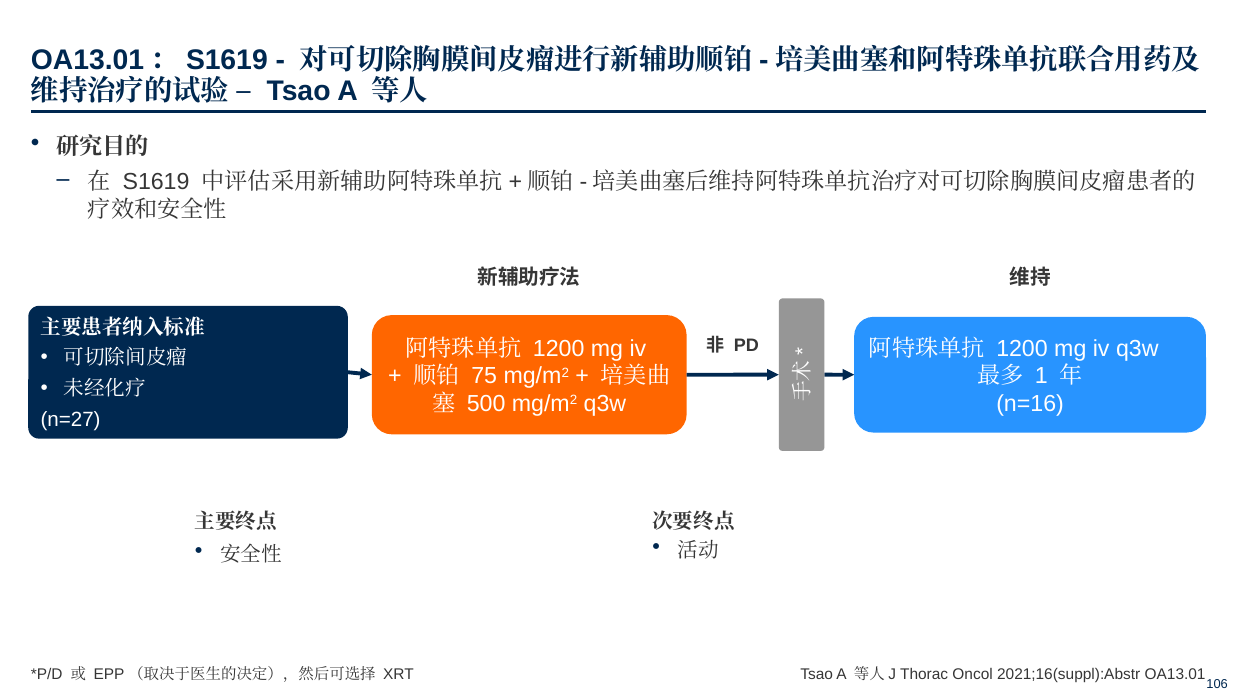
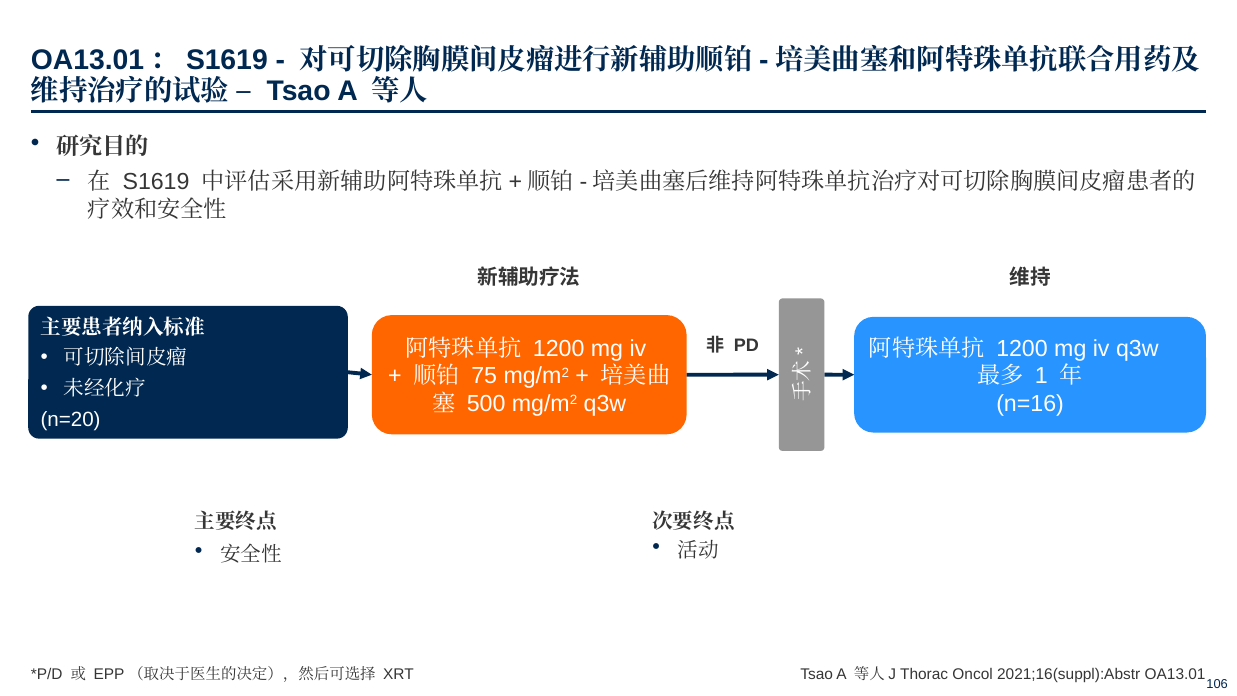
n=27: n=27 -> n=20 (71, 420)
